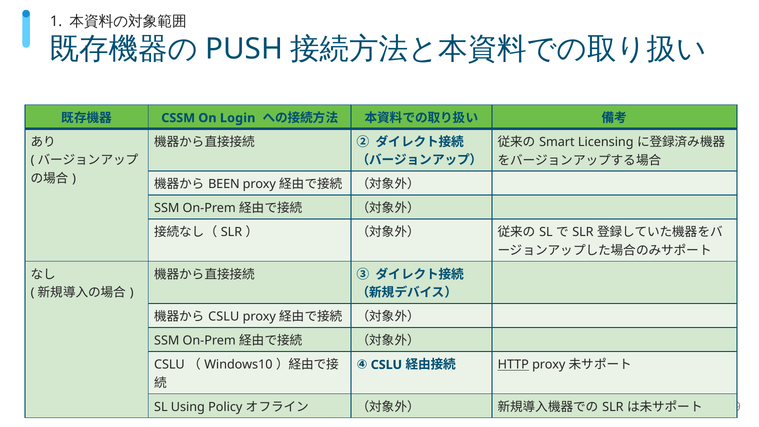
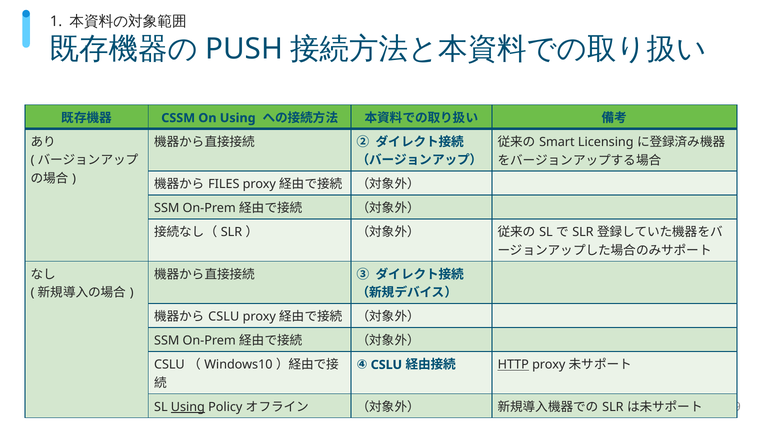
On Login: Login -> Using (238, 118)
BEEN: BEEN -> FILES (224, 184)
Using underline: none -> present (188, 407)
